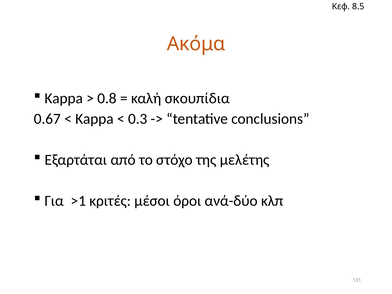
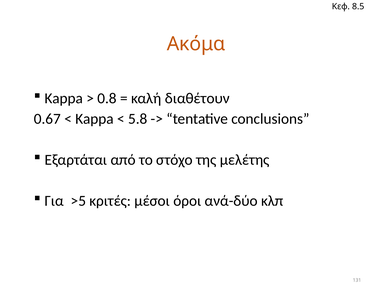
σκουπίδια: σκουπίδια -> διαθέτουν (197, 98)
0.3: 0.3 -> 5.8 (138, 119)
>1: >1 -> >5 (78, 201)
